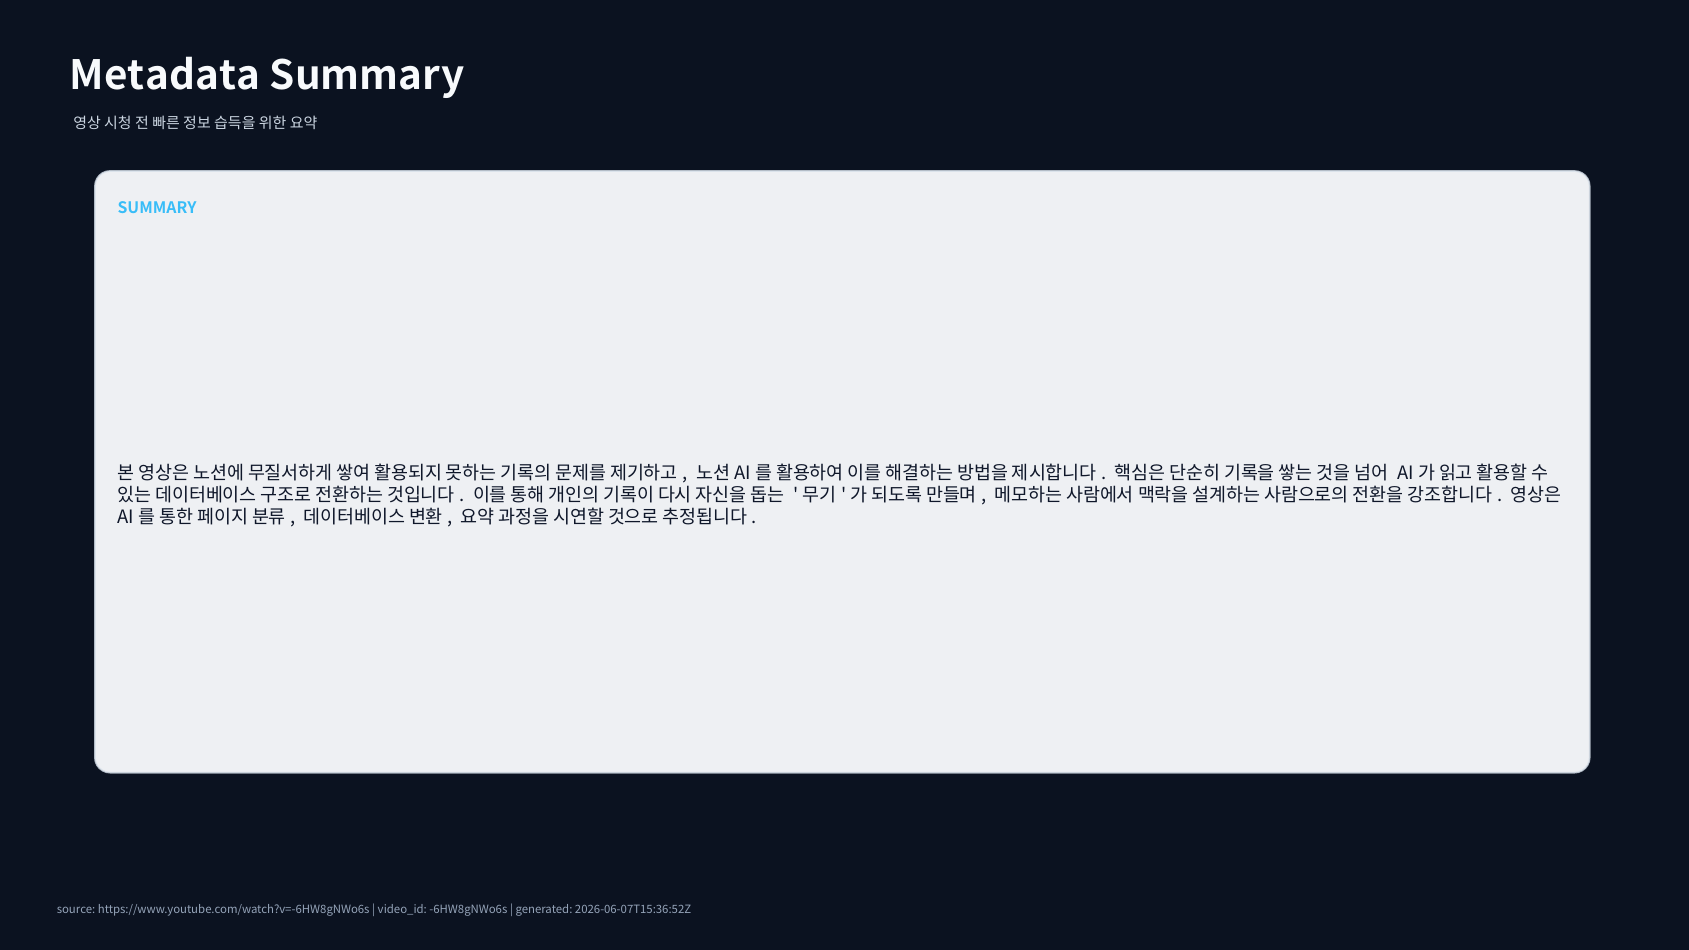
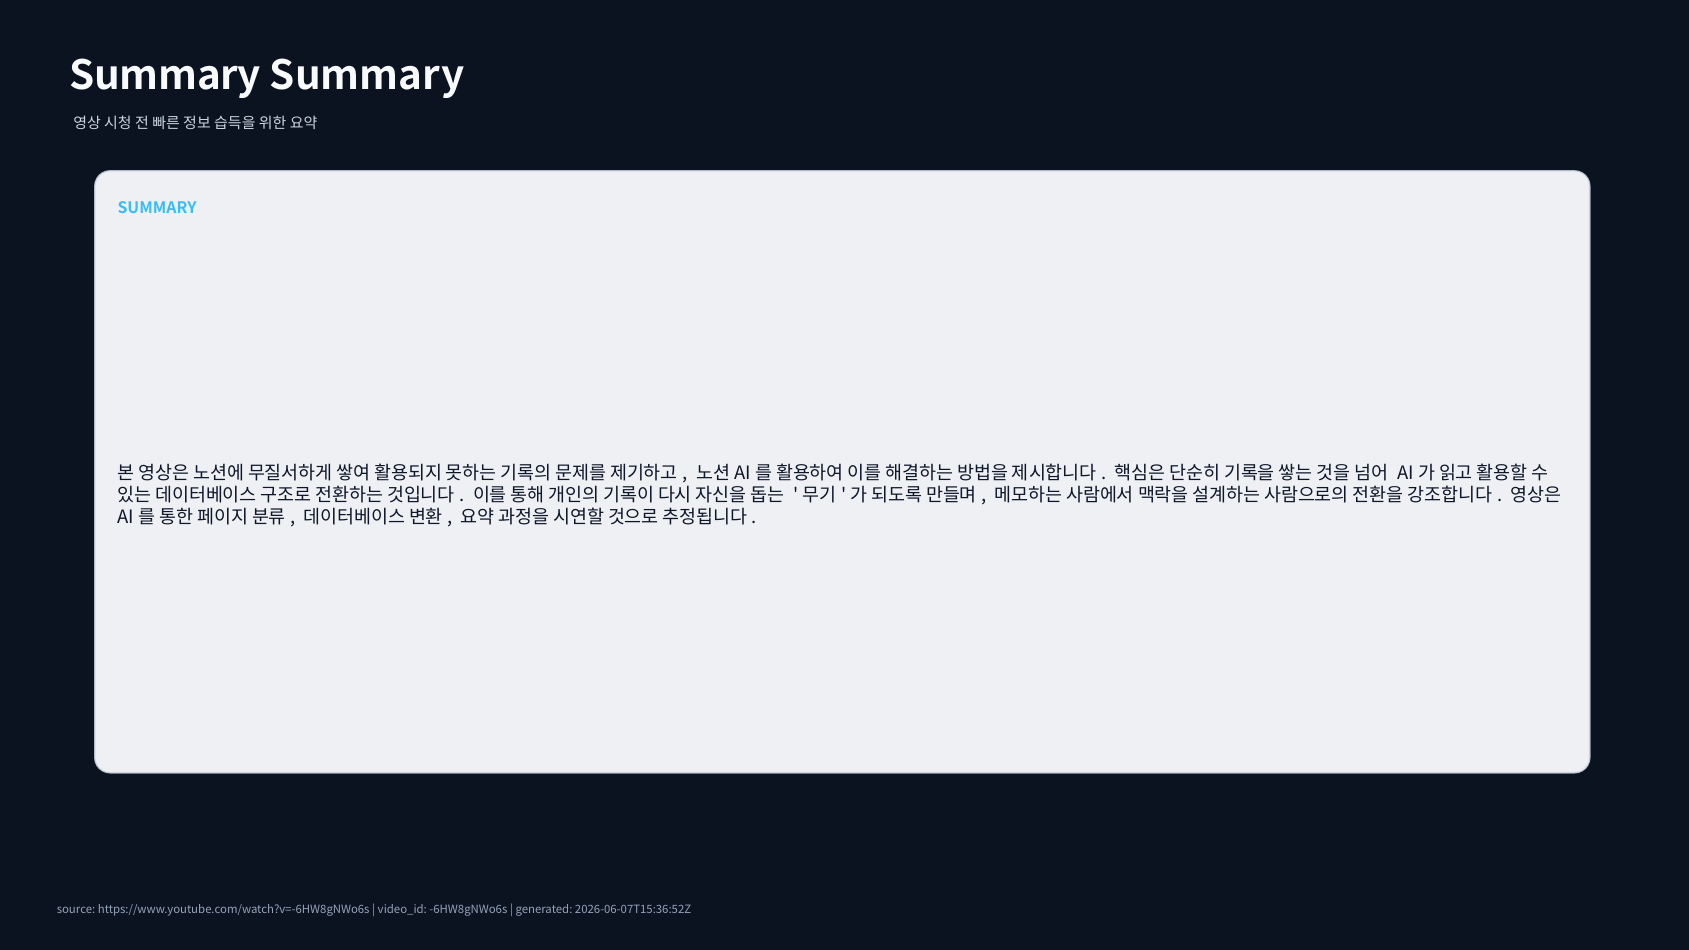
Metadata: Metadata -> Summary (165, 76)
